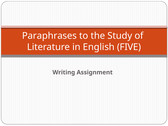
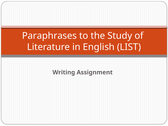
FIVE: FIVE -> LIST (129, 47)
